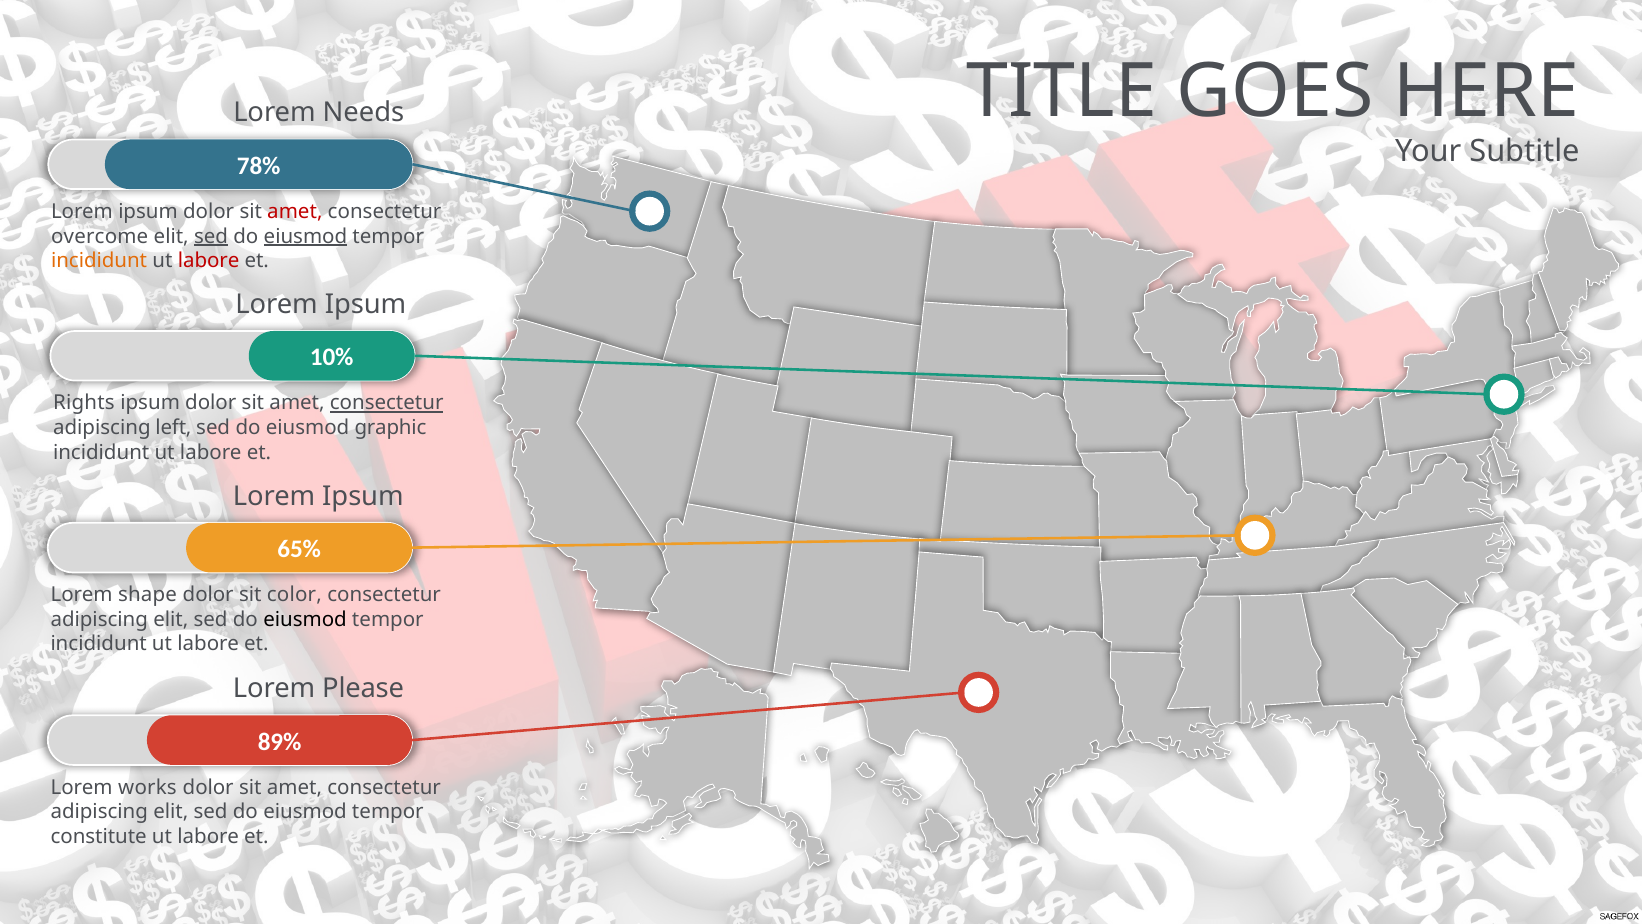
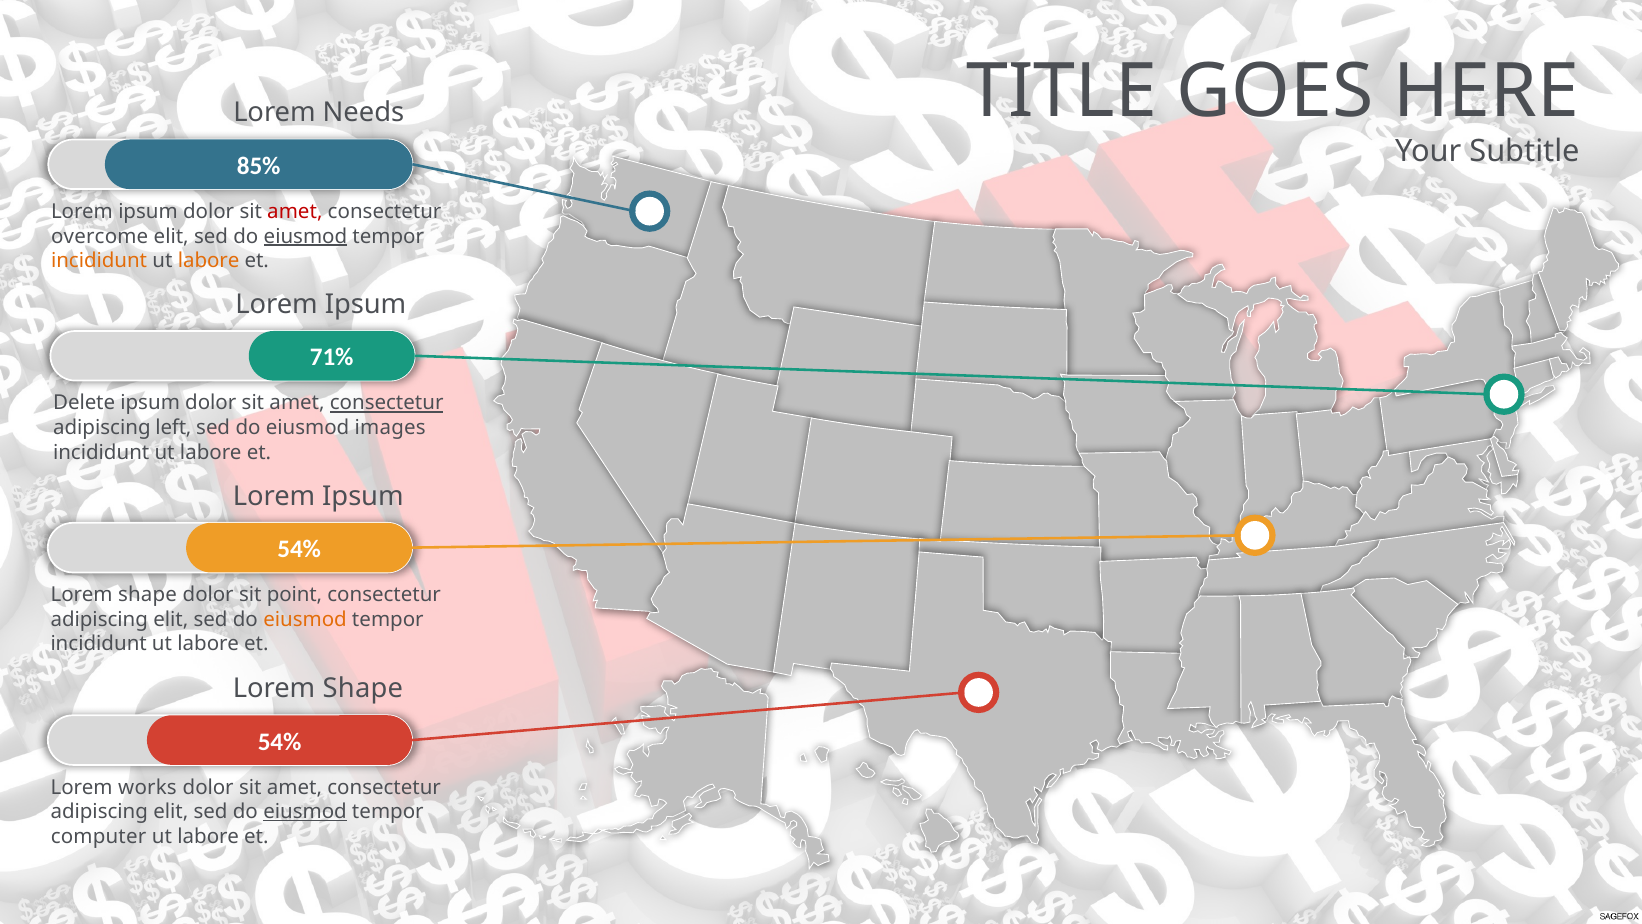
78%: 78% -> 85% (259, 166)
sed underline: present -> none (211, 236)
labore colour: red -> orange (209, 261)
10%: 10% -> 71% (332, 357)
Rights: Rights -> Delete (84, 403)
graphic: graphic -> images (390, 428)
65%: 65% -> 54% (299, 549)
color: color -> point (294, 595)
eiusmod colour: black -> orange (305, 619)
Please: Please -> Shape (363, 688)
89%: 89% -> 54% (280, 741)
eiusmod underline: none -> present (305, 812)
constitute: constitute -> computer (99, 836)
